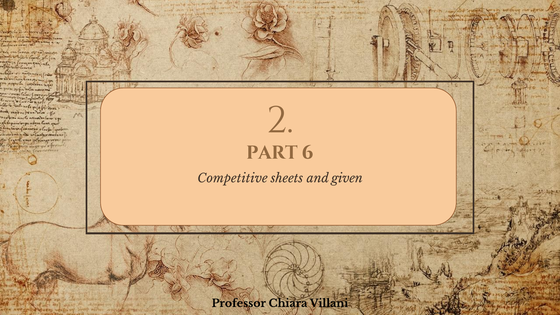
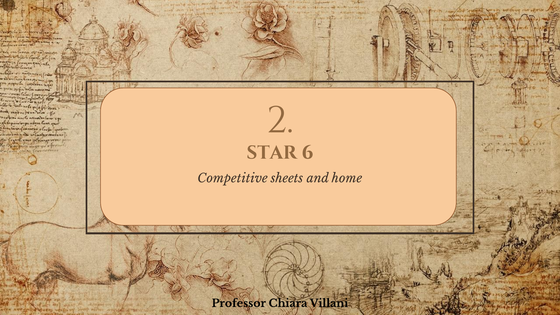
PART: PART -> STAR (272, 152)
given: given -> home (347, 179)
